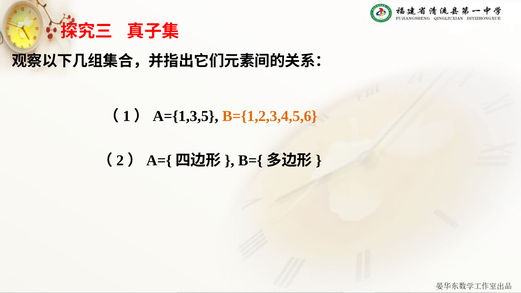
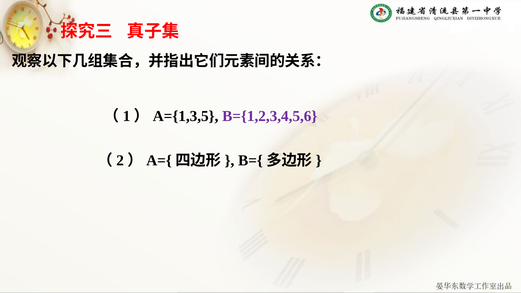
B={1,2,3,4,5,6 colour: orange -> purple (270, 116)
